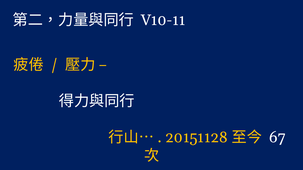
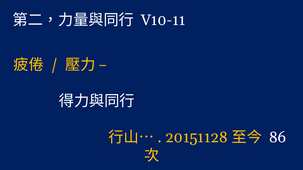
67: 67 -> 86 (278, 138)
